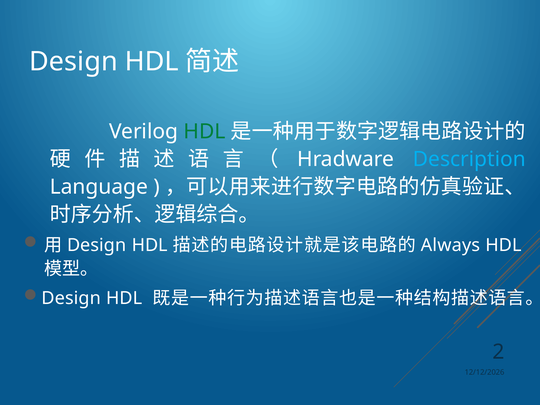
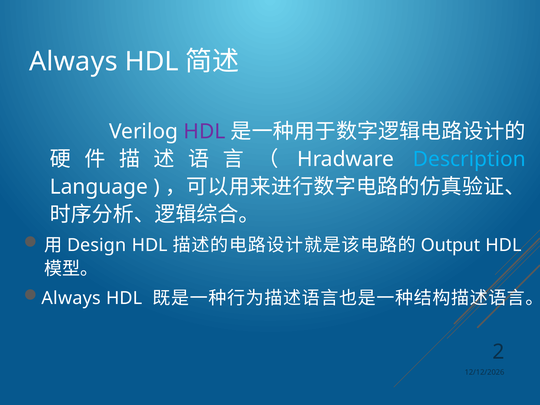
Design: Design -> Always (73, 61)
HDL colour: green -> purple (205, 132)
Always: Always -> Output (451, 245)
Design: Design -> Always (71, 298)
